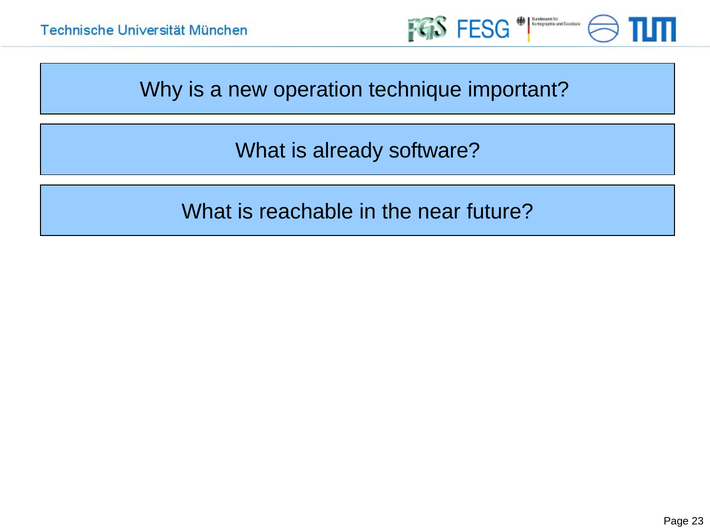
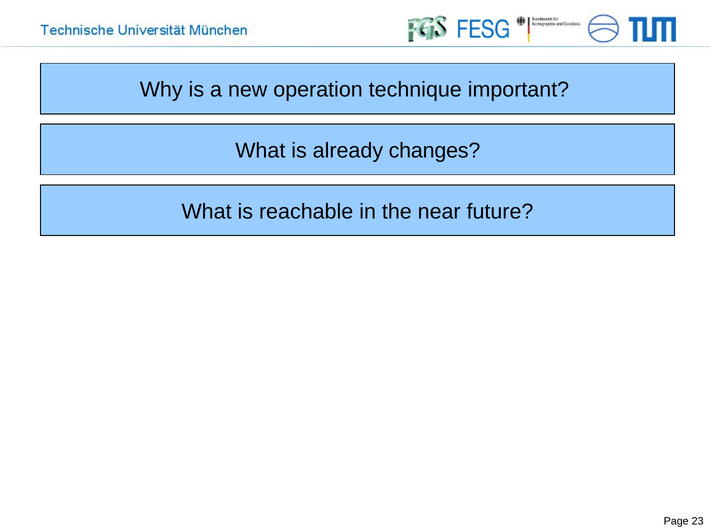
software: software -> changes (435, 151)
